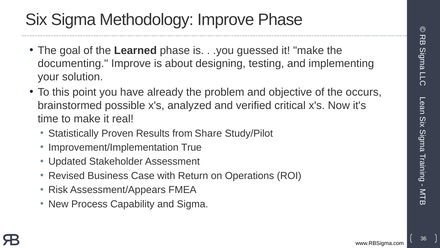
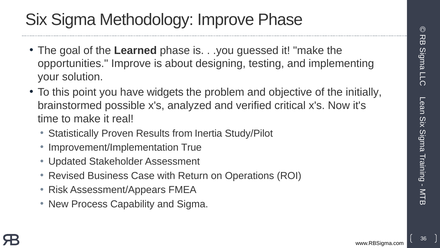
documenting: documenting -> opportunities (73, 63)
already: already -> widgets (165, 92)
occurs: occurs -> initially (364, 92)
Share: Share -> Inertia (208, 133)
